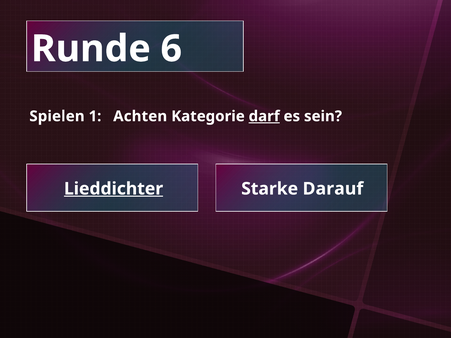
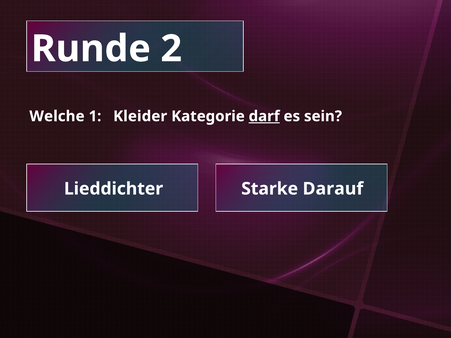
6: 6 -> 2 (171, 49)
Spielen: Spielen -> Welche (57, 116)
Achten: Achten -> Kleider (140, 116)
Lieddichter underline: present -> none (114, 189)
